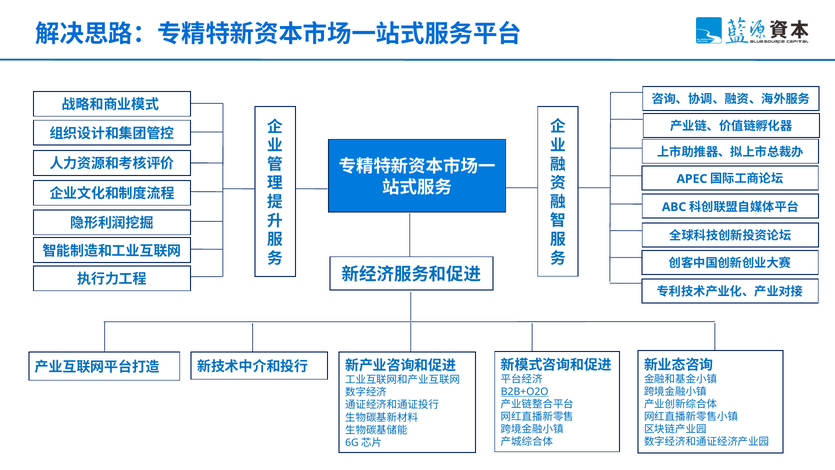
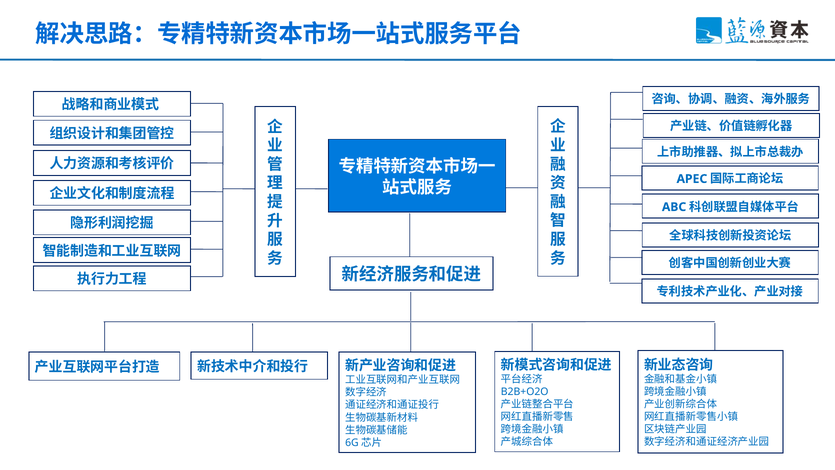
B2B+O2O underline: present -> none (525, 392)
